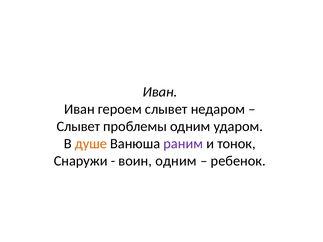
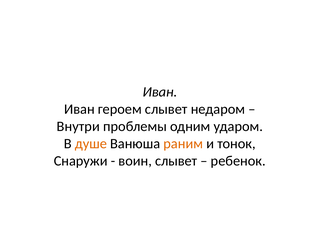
Слывет: Слывет -> Внутри (78, 126)
раним colour: purple -> orange (183, 144)
воин одним: одним -> слывет (176, 161)
